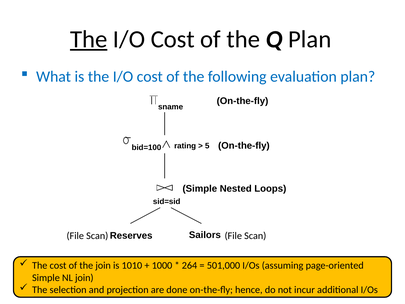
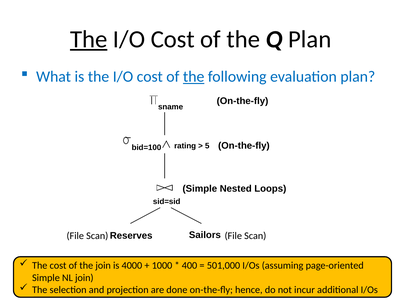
the underline: none -> present (194, 77)
1010: 1010 -> 4000 (132, 265)
264: 264 -> 400 (190, 265)
